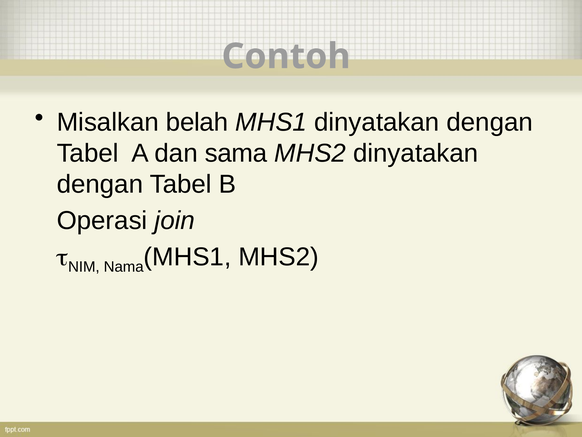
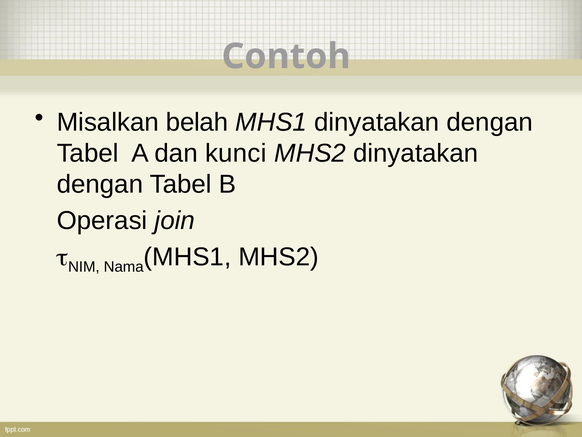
sama: sama -> kunci (236, 153)
